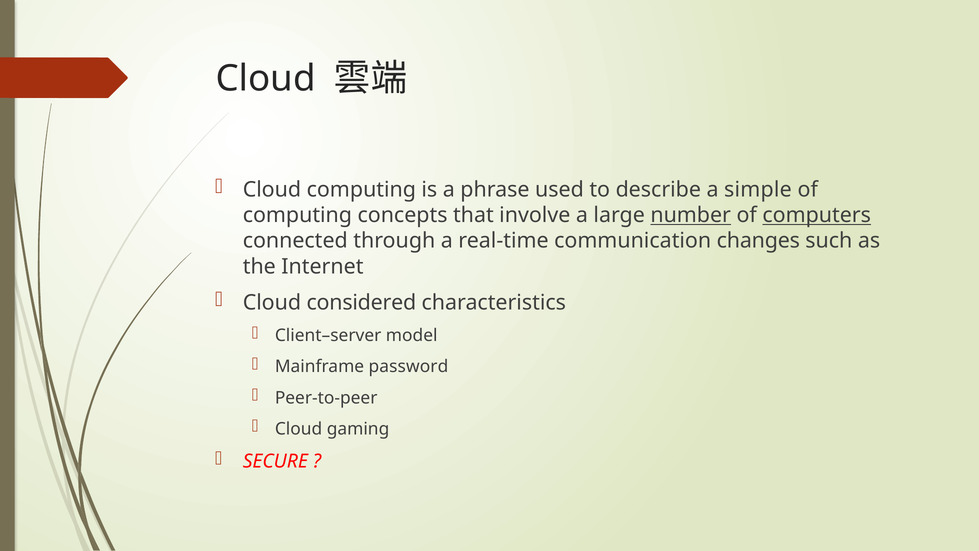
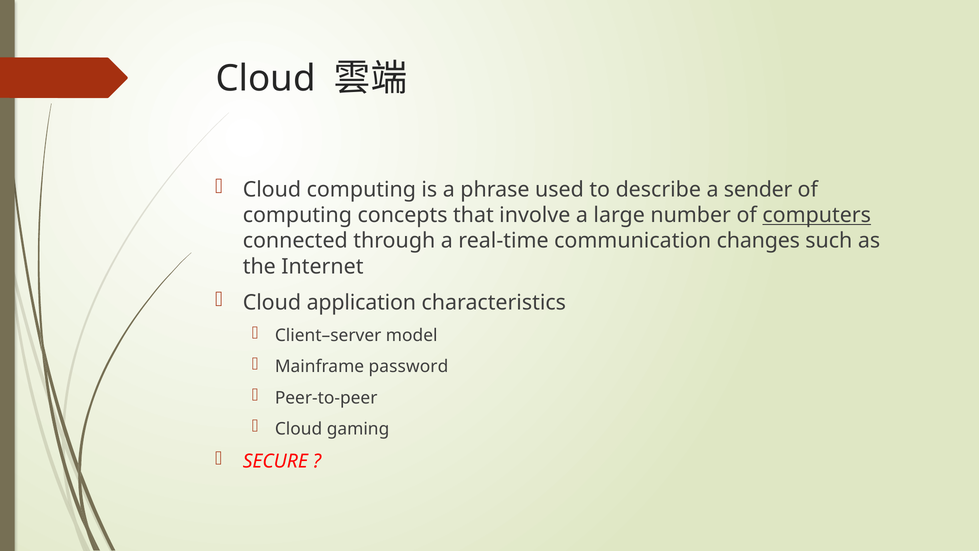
simple: simple -> sender (758, 189)
number underline: present -> none (691, 215)
considered: considered -> application (361, 302)
